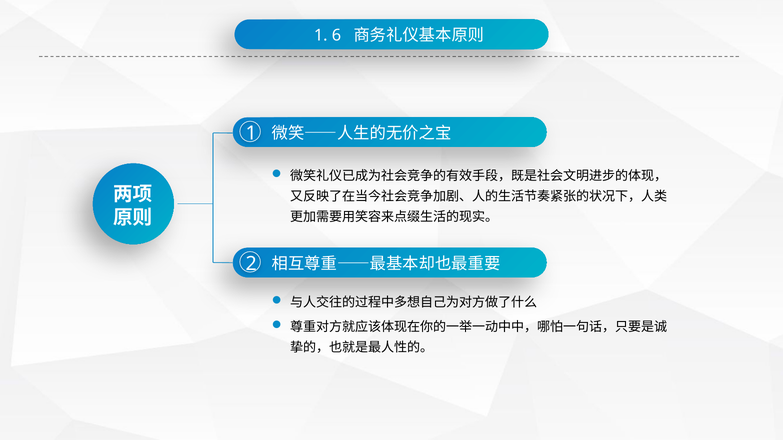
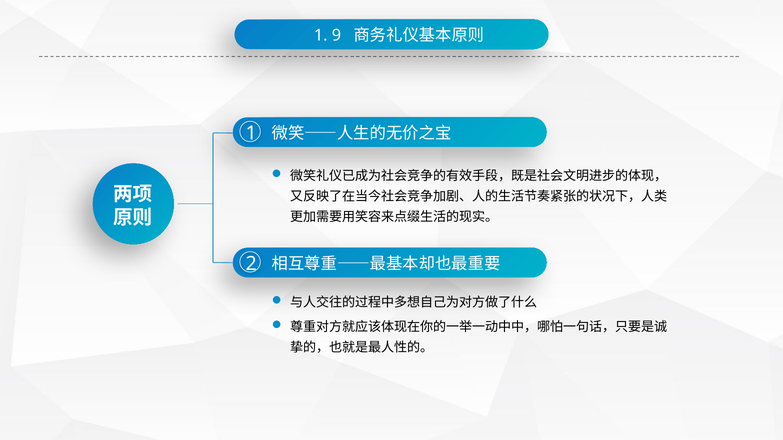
6: 6 -> 9 (336, 36)
